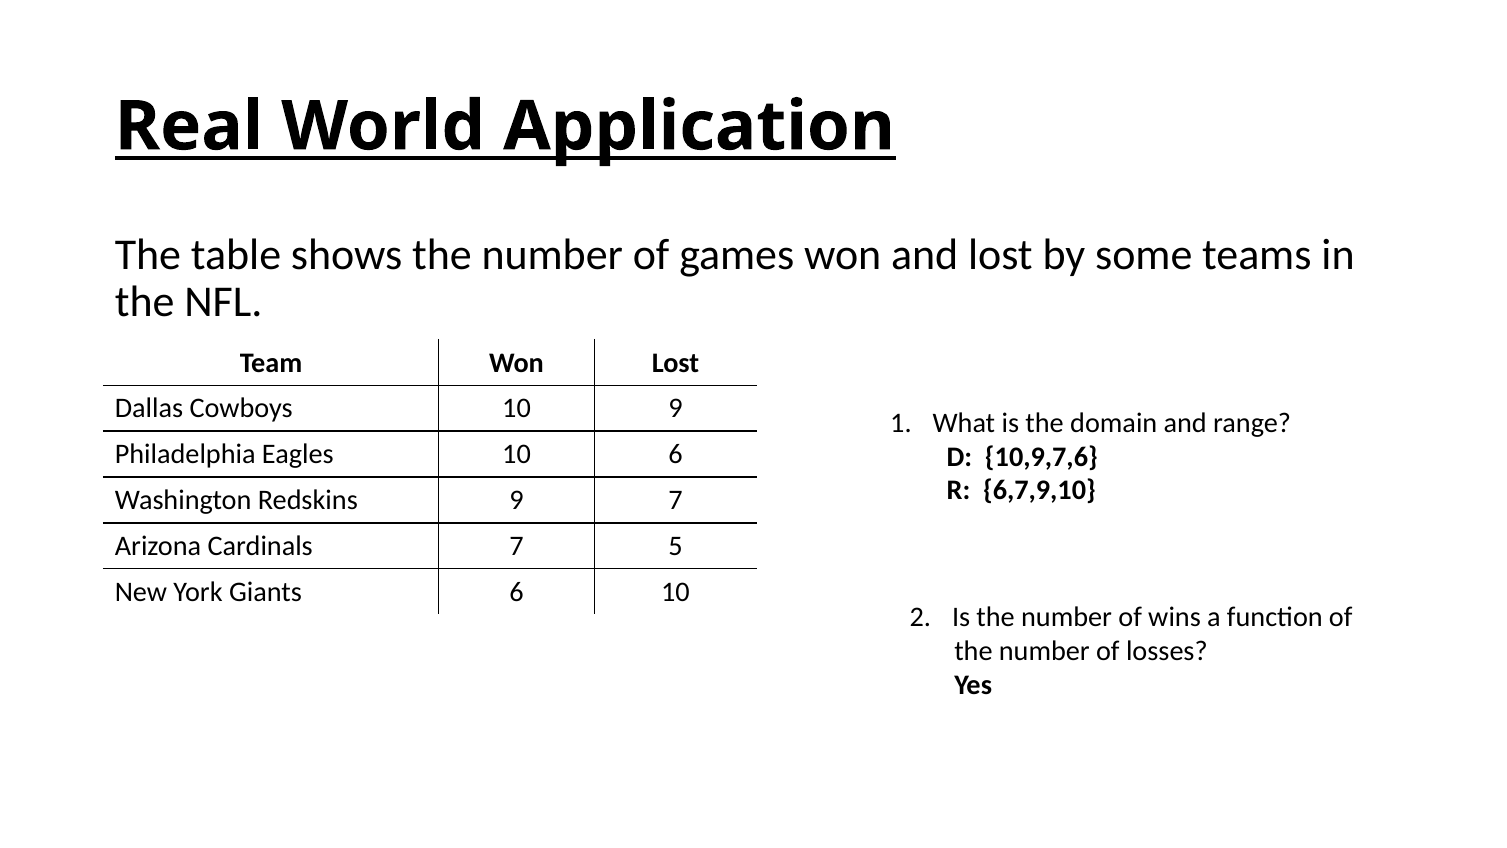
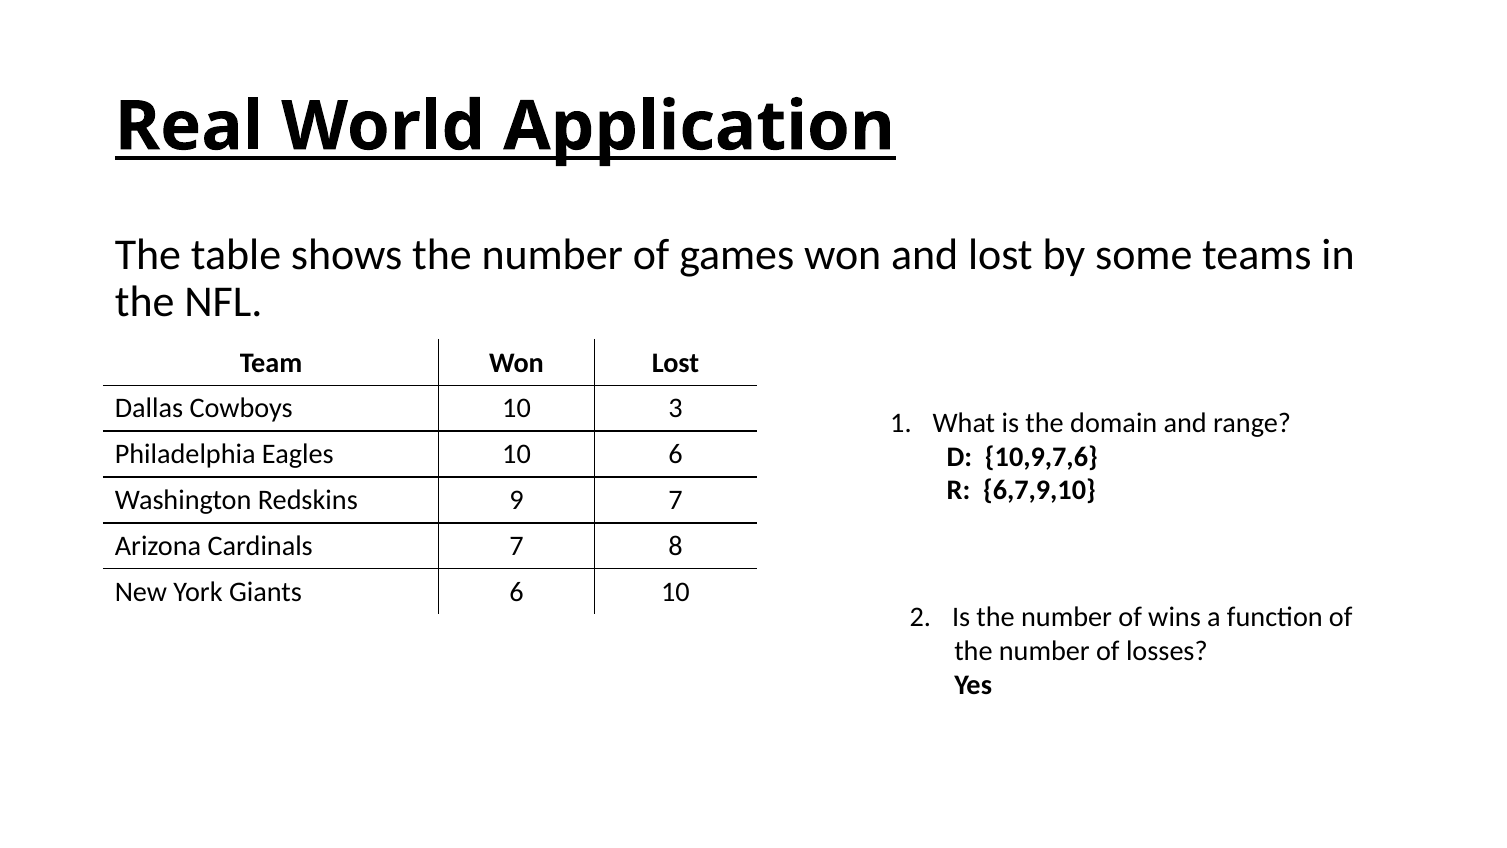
10 9: 9 -> 3 (675, 408)
5: 5 -> 8 (675, 546)
